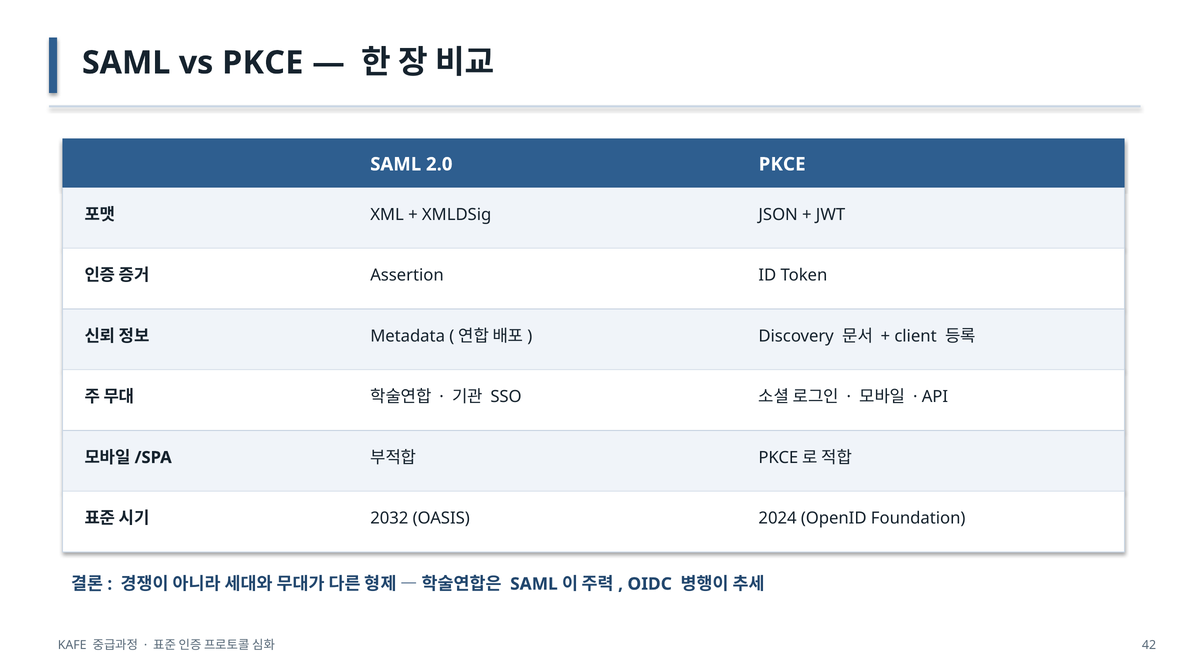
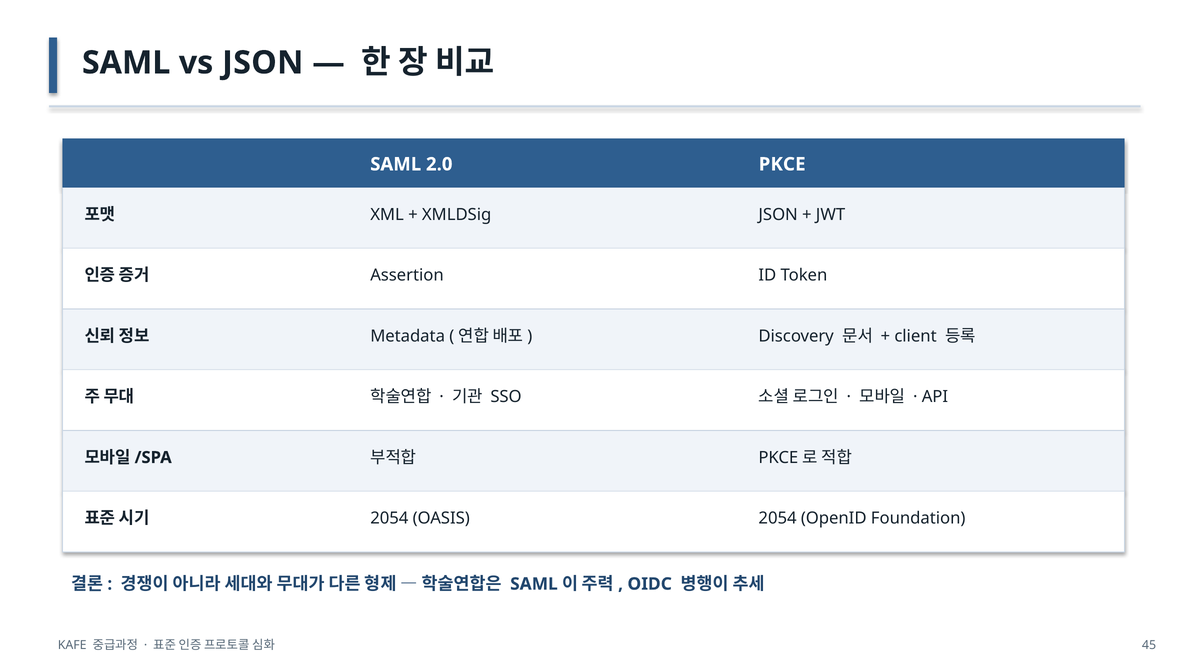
vs PKCE: PKCE -> JSON (263, 63)
2032: 2032 -> 2054 (389, 518)
OASIS 2024: 2024 -> 2054 (778, 518)
42: 42 -> 45 (1149, 645)
